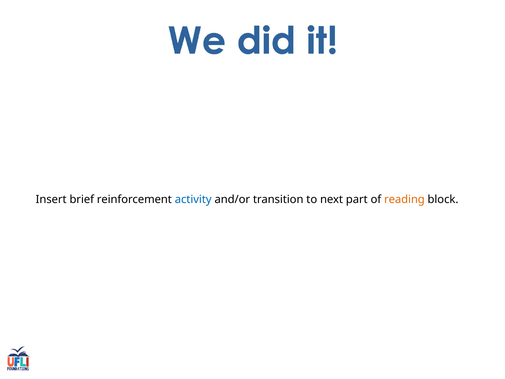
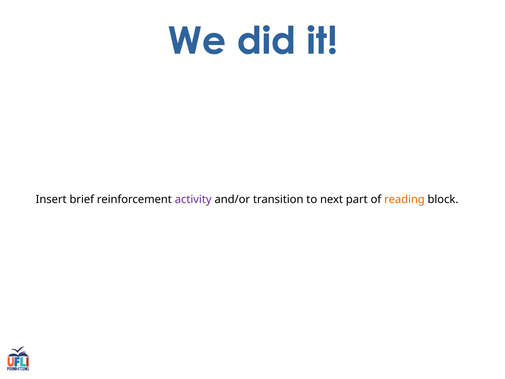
activity colour: blue -> purple (193, 199)
